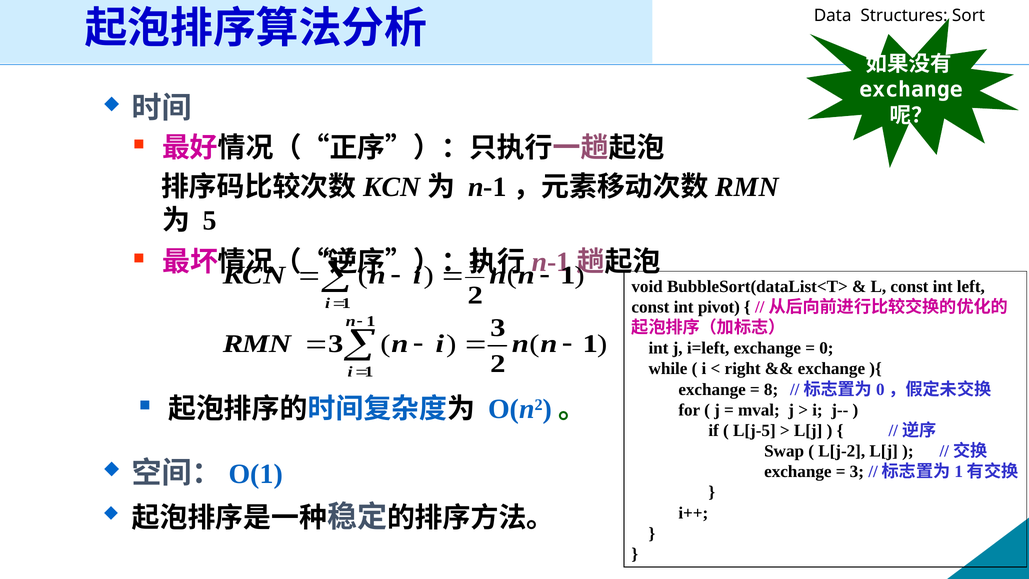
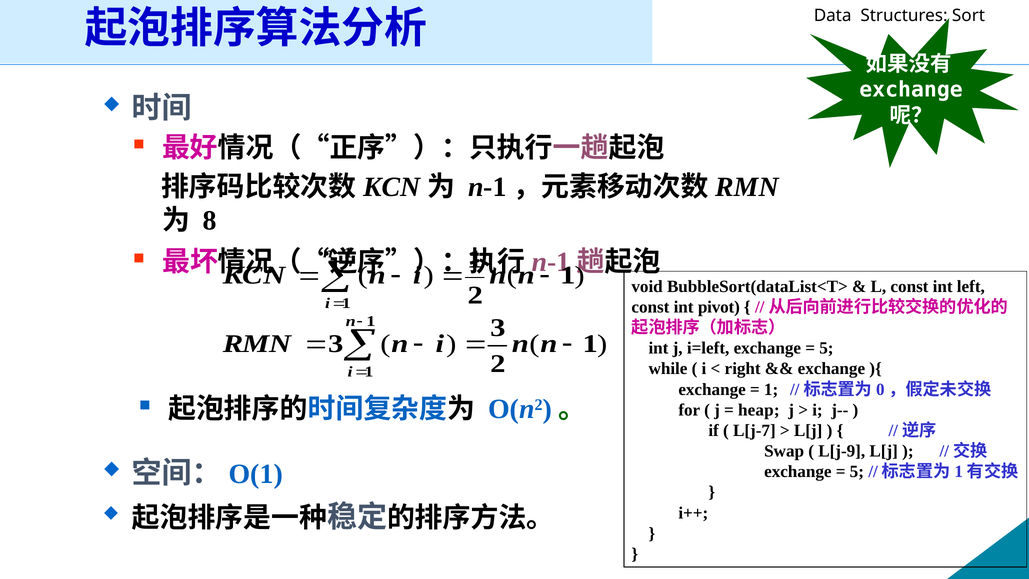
5: 5 -> 8 (210, 220)
0: 0 -> 5 (826, 348)
8: 8 -> 1 (771, 389)
mval: mval -> heap (759, 410)
L[j-5: L[j-5 -> L[j-7 (754, 430)
L[j-2: L[j-2 -> L[j-9 (842, 451)
3: 3 -> 5 (857, 472)
